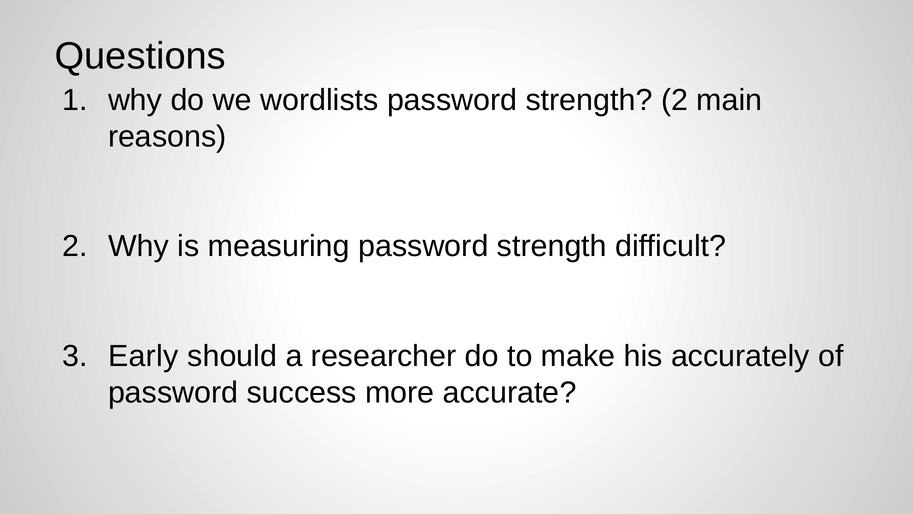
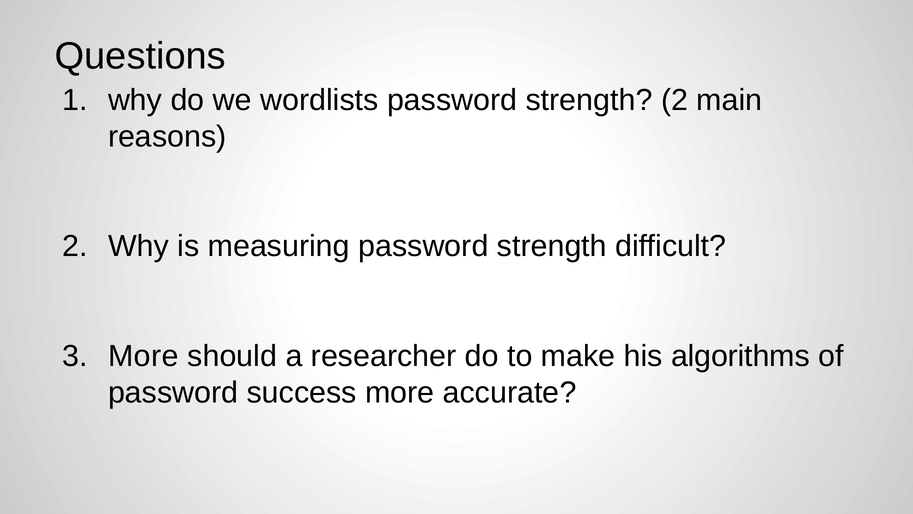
Early: Early -> More (143, 356)
accurately: accurately -> algorithms (740, 356)
